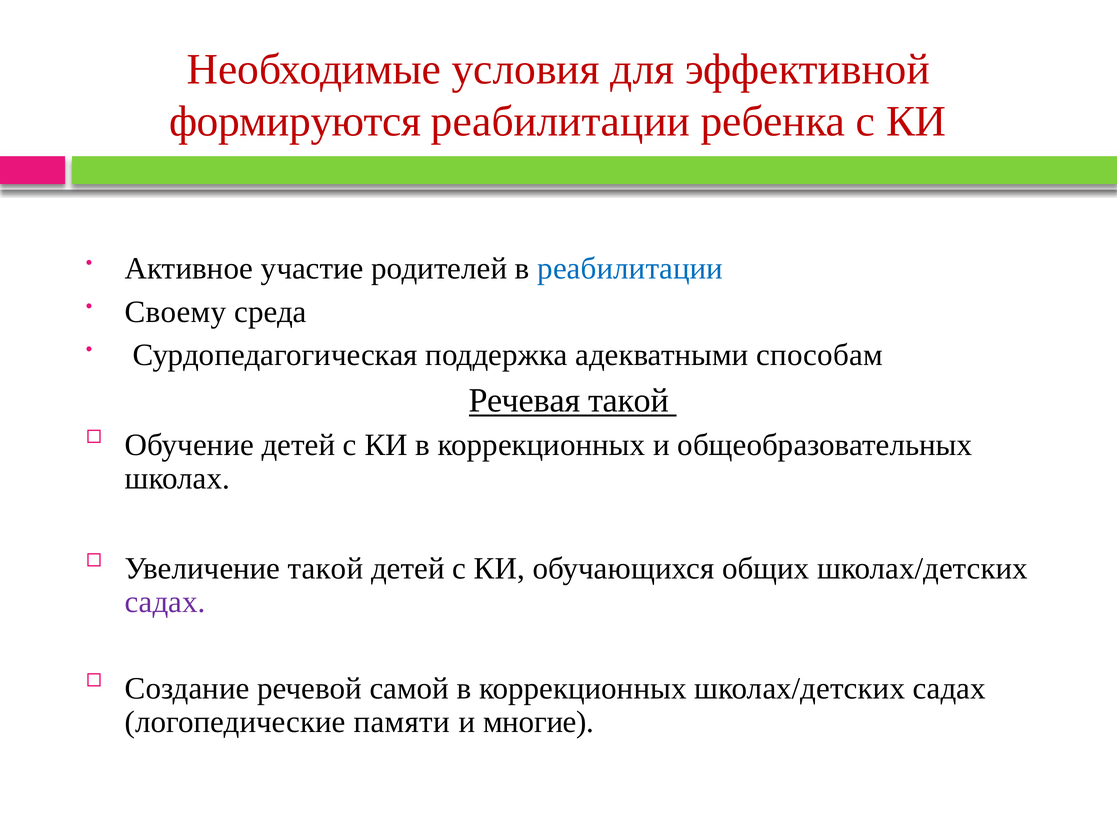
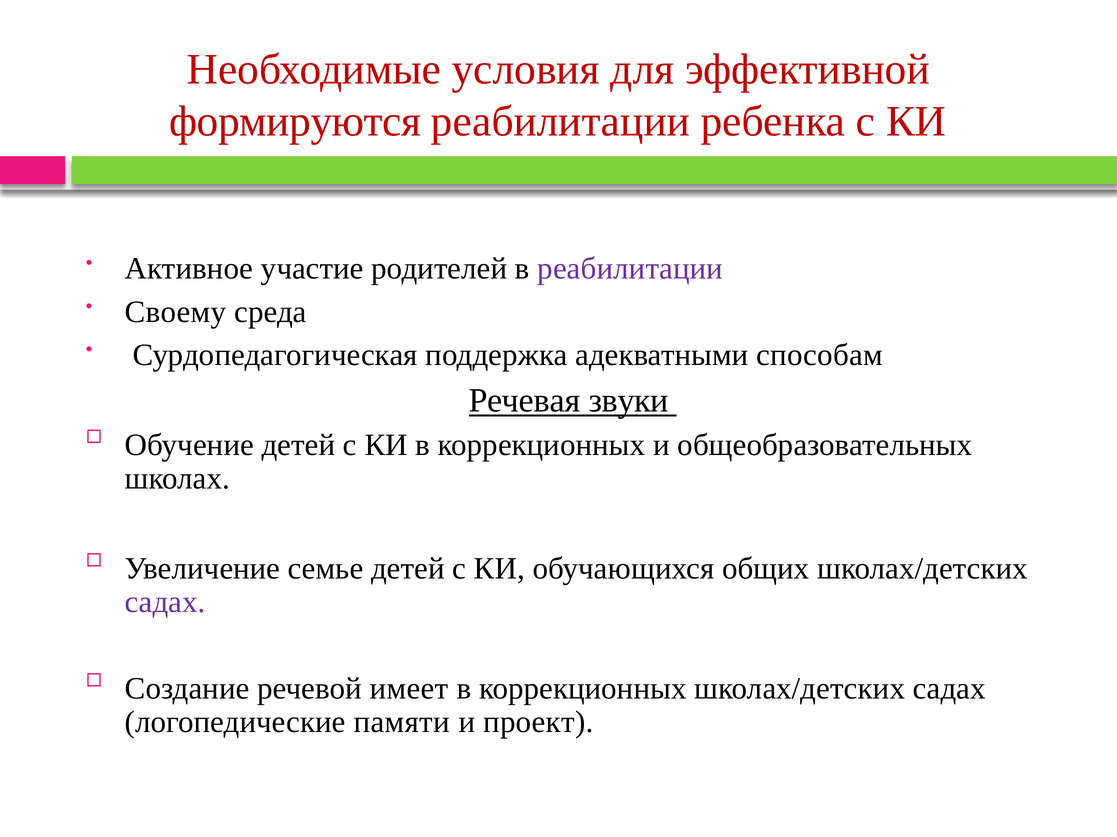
реабилитации colour: blue -> purple (630, 269)
Речевая такой: такой -> звуки (629, 401)
Увеличение такой: такой -> семье (326, 569)
самой: самой -> имеет (409, 689)
многие: многие -> проект (538, 723)
